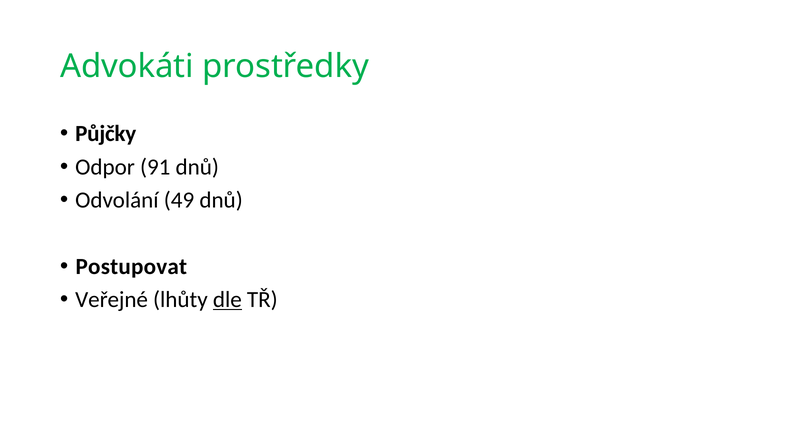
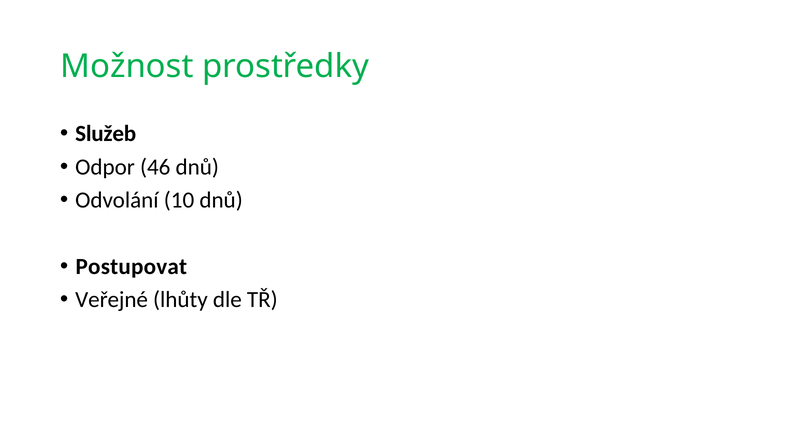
Advokáti: Advokáti -> Možnost (127, 67)
Půjčky: Půjčky -> Služeb (106, 134)
91: 91 -> 46 (155, 167)
49: 49 -> 10 (179, 200)
dle underline: present -> none (227, 300)
